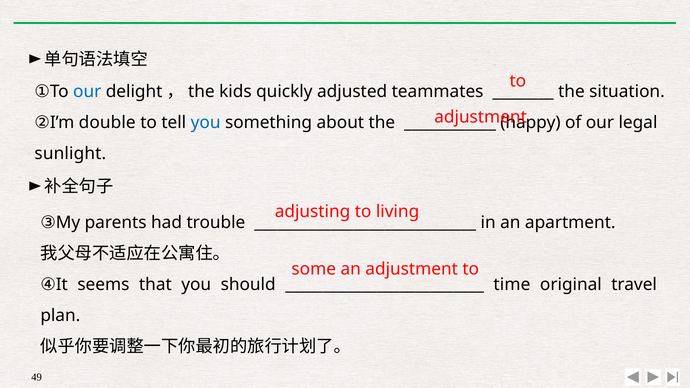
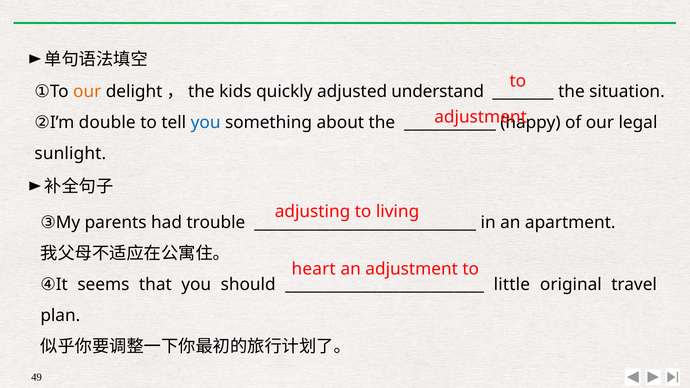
our colour: blue -> orange (87, 92)
teammates: teammates -> understand (438, 92)
some: some -> heart (314, 269)
time: time -> little (512, 285)
